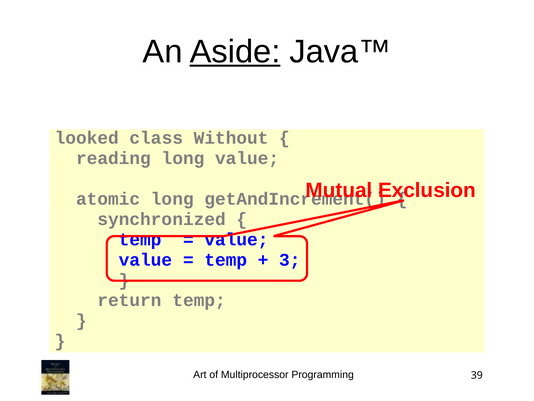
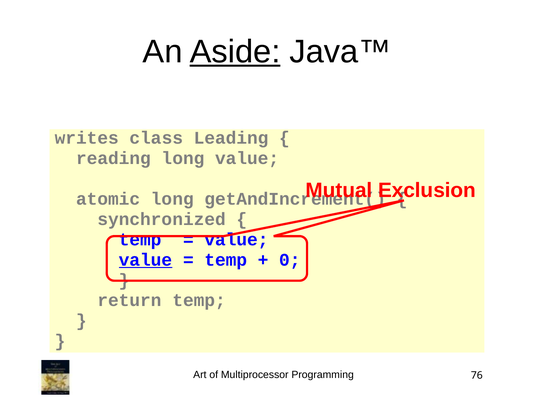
looked: looked -> writes (87, 138)
Without: Without -> Leading (231, 138)
value underline: none -> present (146, 259)
3: 3 -> 0 (290, 259)
39: 39 -> 76 (477, 375)
